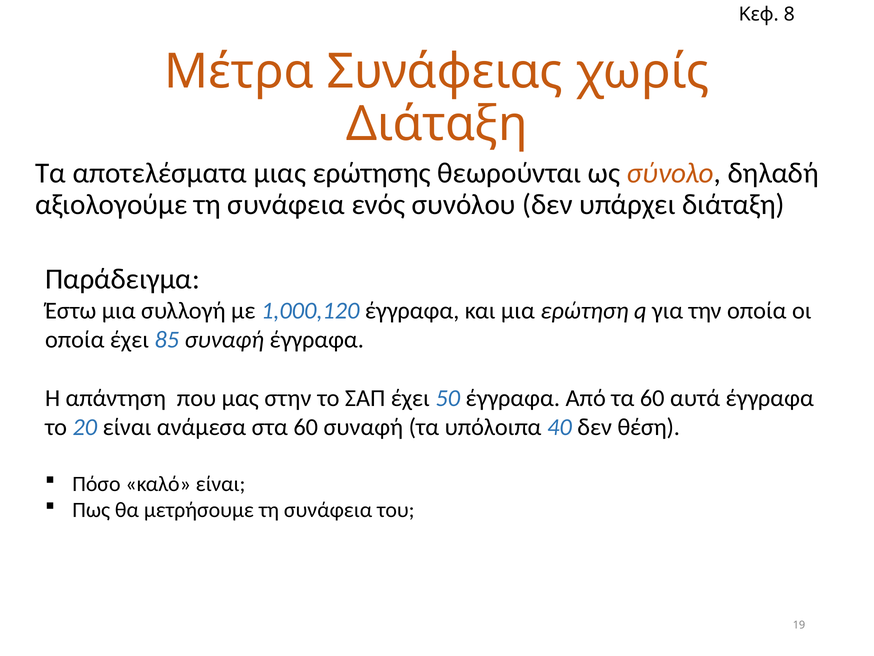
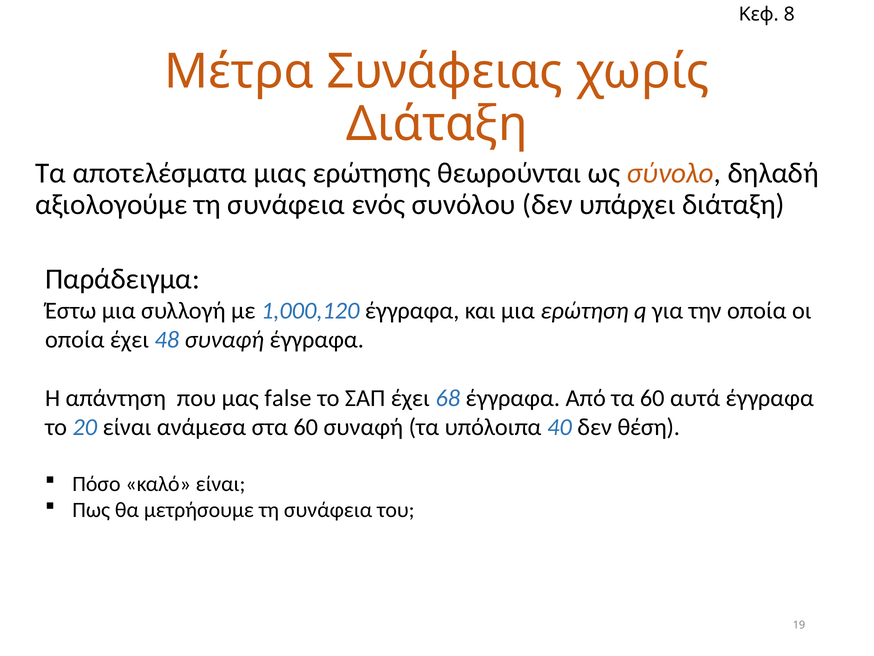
85: 85 -> 48 (167, 340)
στην: στην -> false (288, 398)
50: 50 -> 68 (448, 398)
